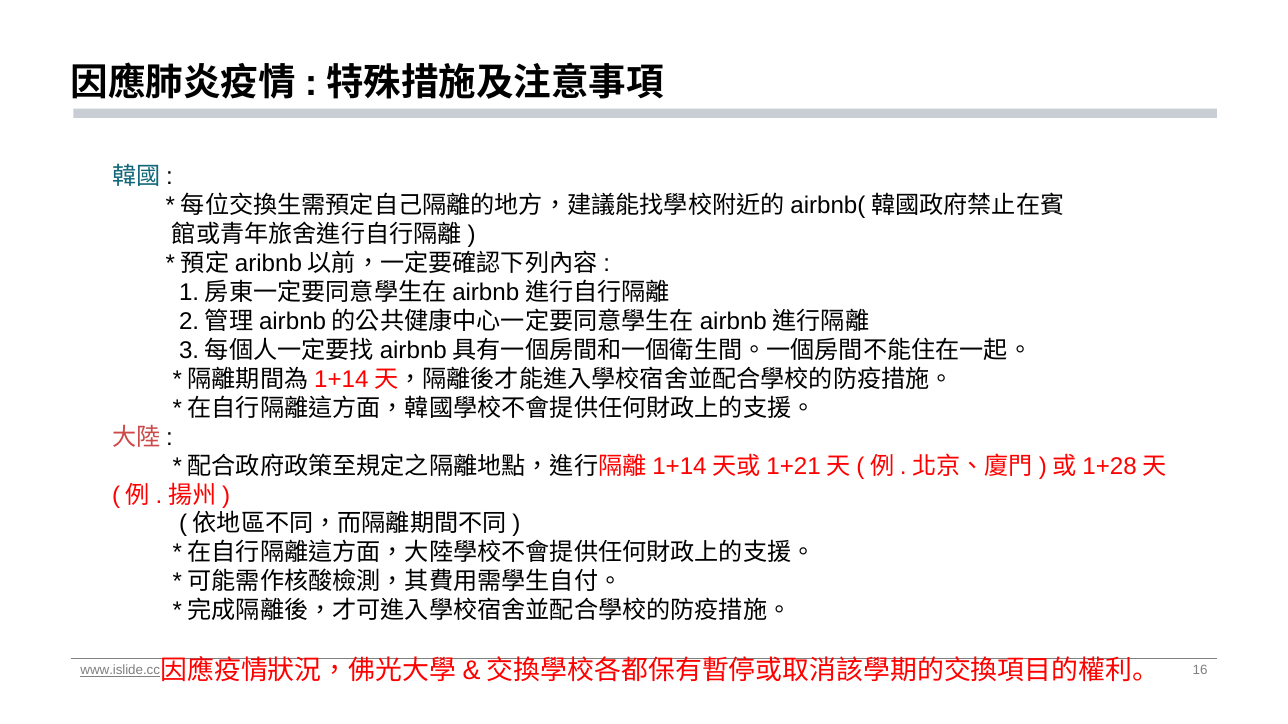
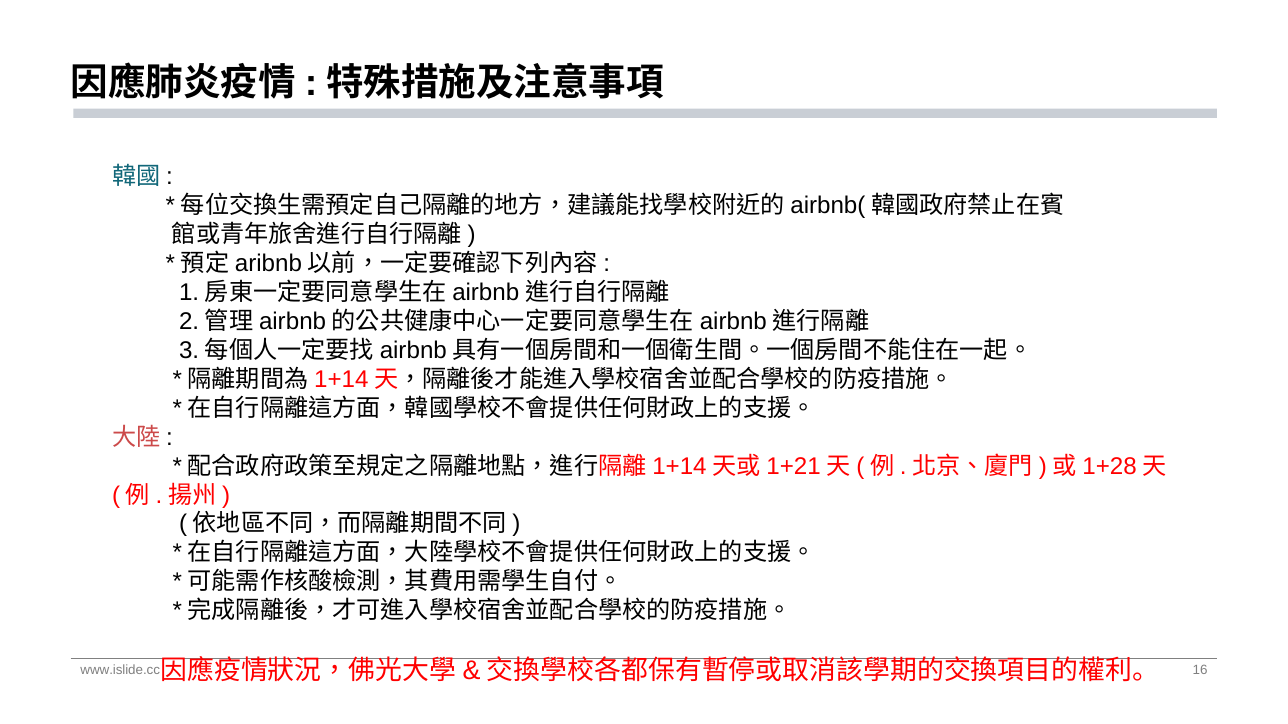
www.islide.cc underline: present -> none (120, 671)
